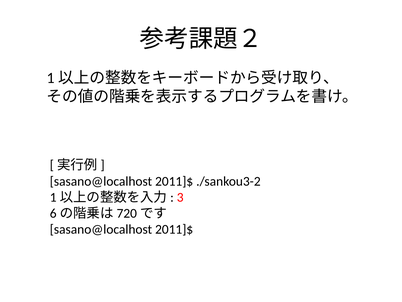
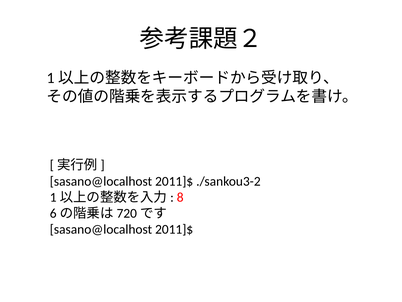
3: 3 -> 8 (180, 197)
